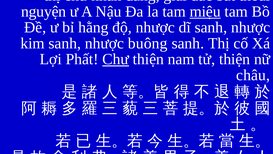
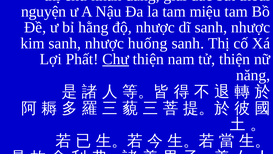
miệu underline: present -> none (205, 11)
buông: buông -> huống (148, 43)
châu: châu -> năng (253, 75)
